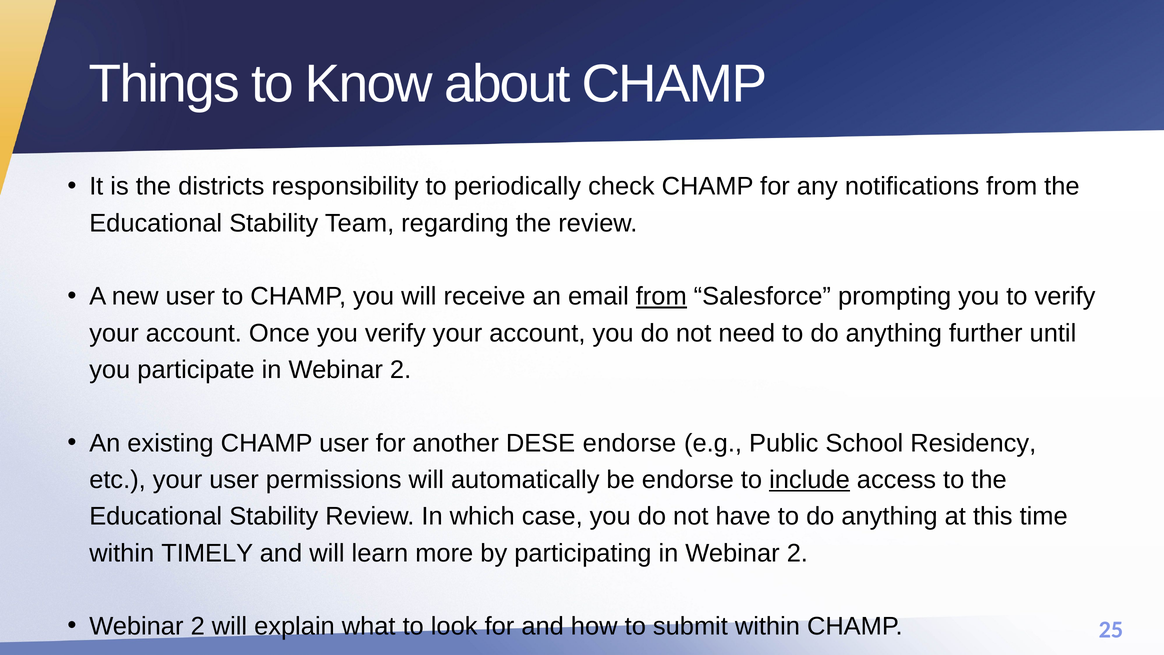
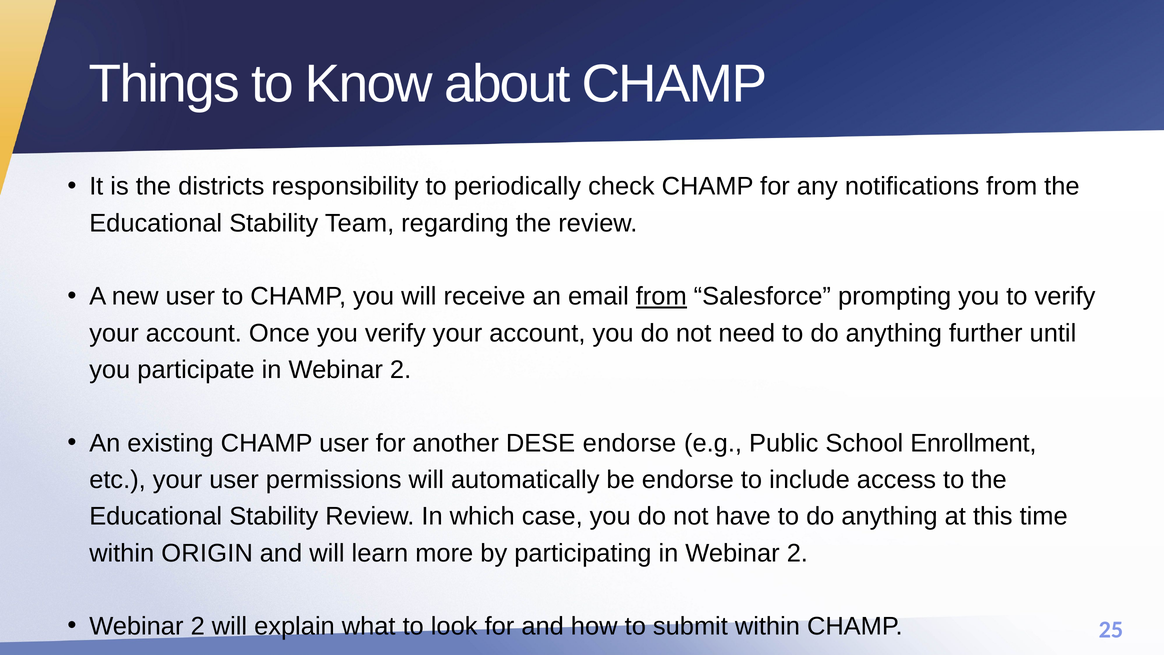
Residency: Residency -> Enrollment (973, 443)
include underline: present -> none (809, 480)
TIMELY: TIMELY -> ORIGIN (207, 553)
